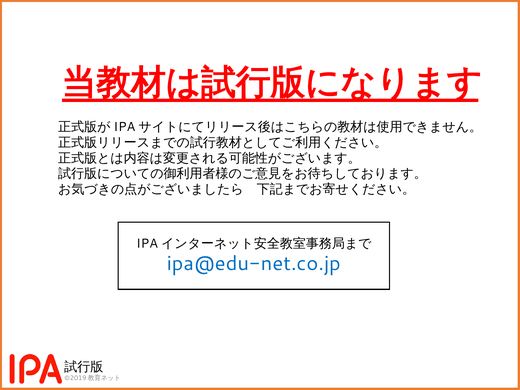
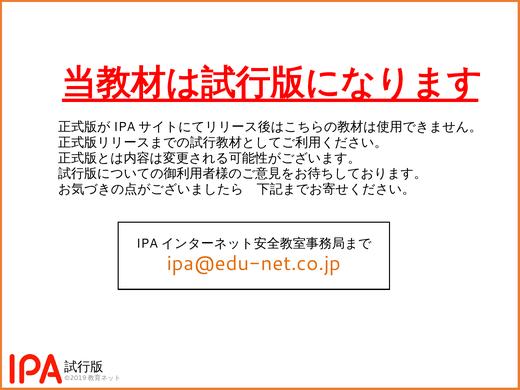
ipa@edu-net.co.jp colour: blue -> orange (254, 264)
